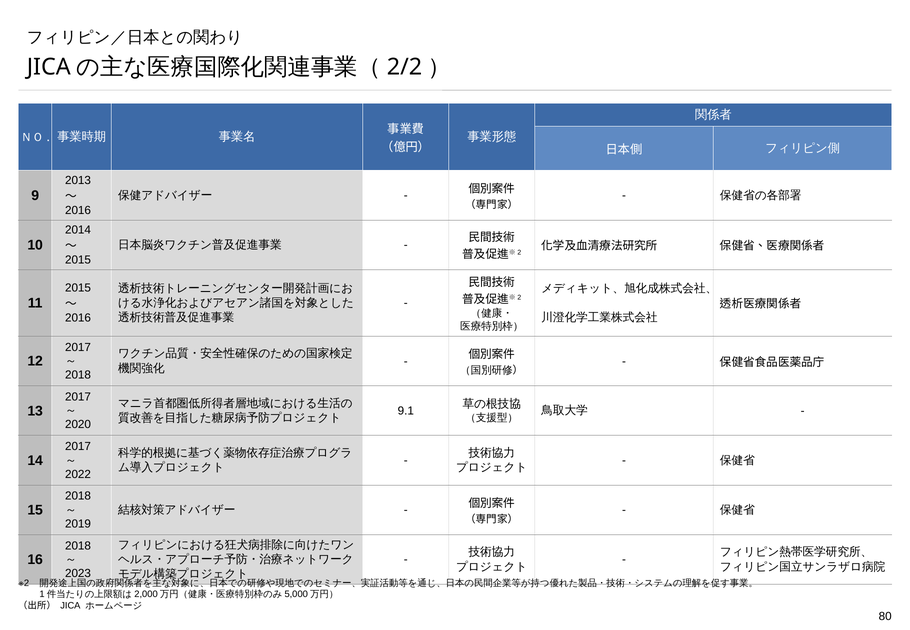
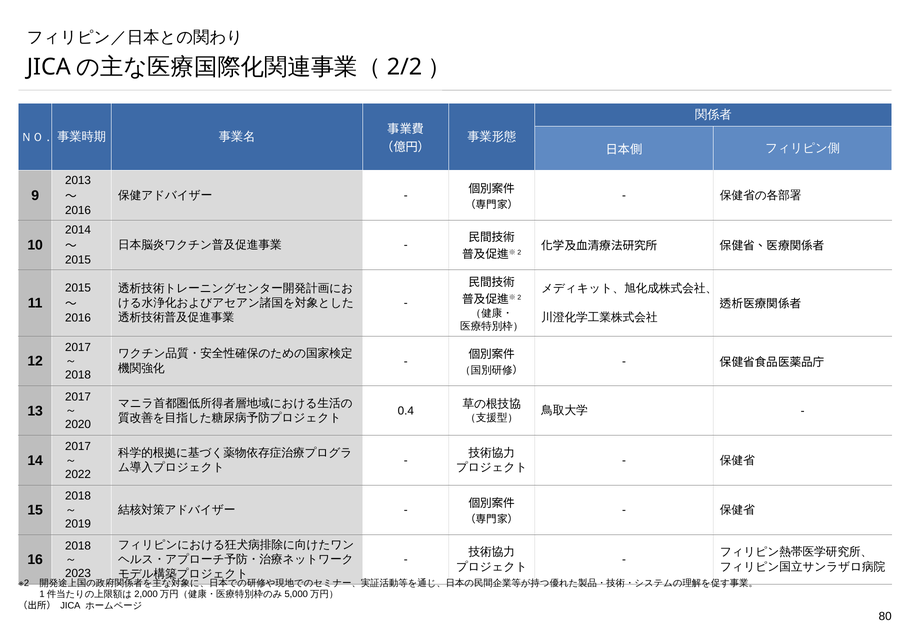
9.1: 9.1 -> 0.4 (406, 411)
